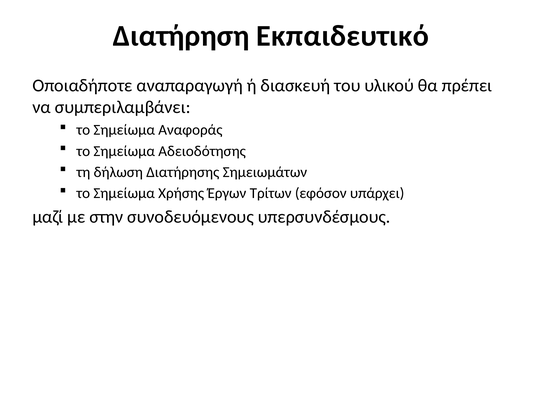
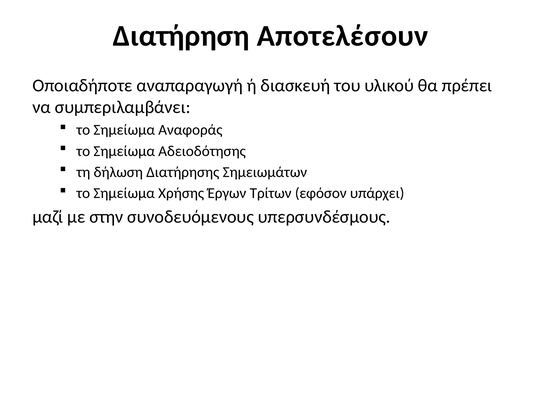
Εκπαιδευτικό: Εκπαιδευτικό -> Αποτελέσουν (343, 36)
